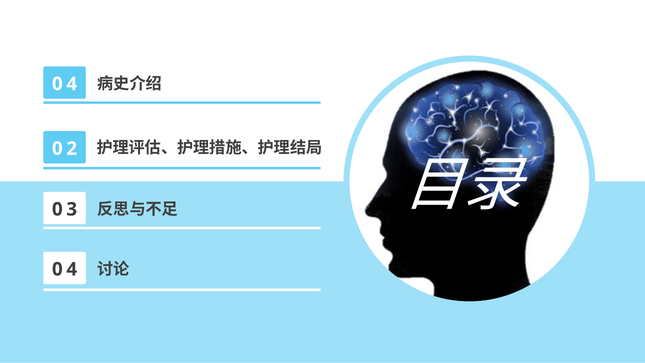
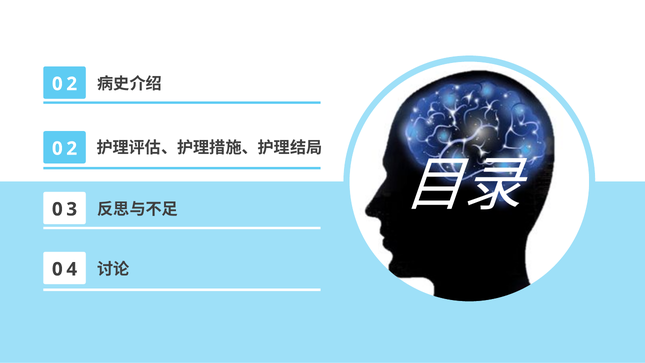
4: 4 -> 2 (72, 84)
